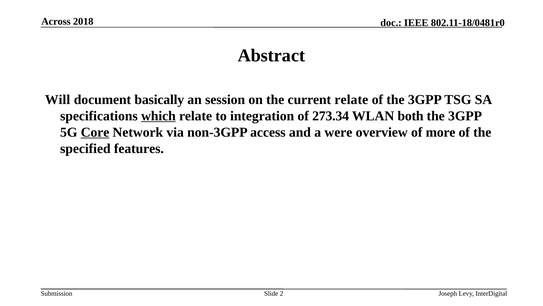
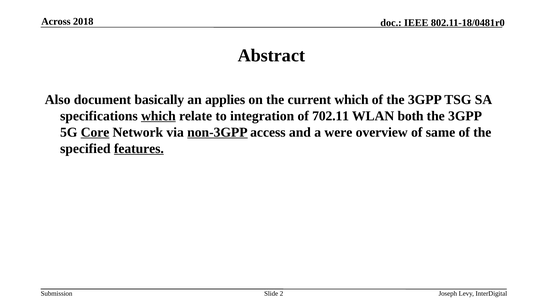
Will: Will -> Also (58, 99)
session: session -> applies (225, 99)
current relate: relate -> which (351, 99)
273.34: 273.34 -> 702.11 (331, 116)
non-3GPP underline: none -> present (217, 132)
more: more -> same (440, 132)
features underline: none -> present (139, 148)
